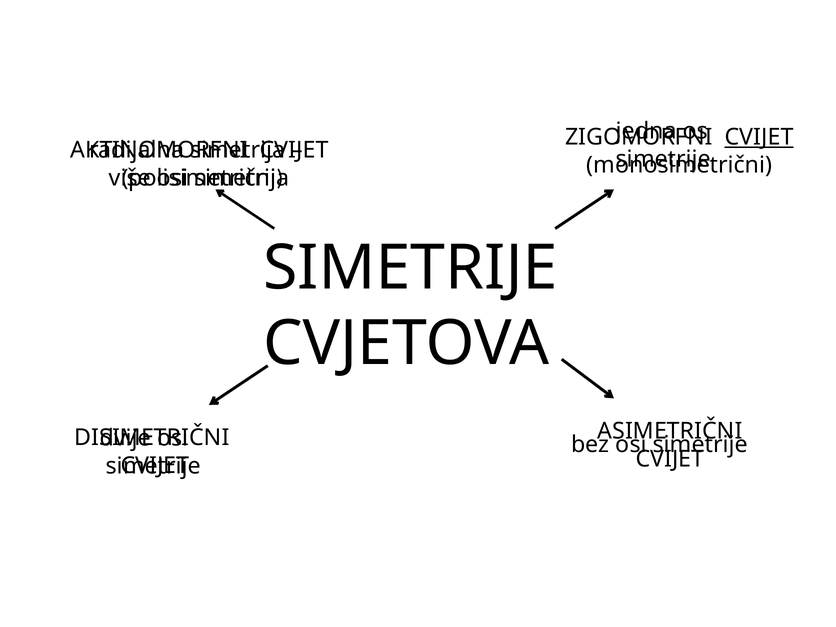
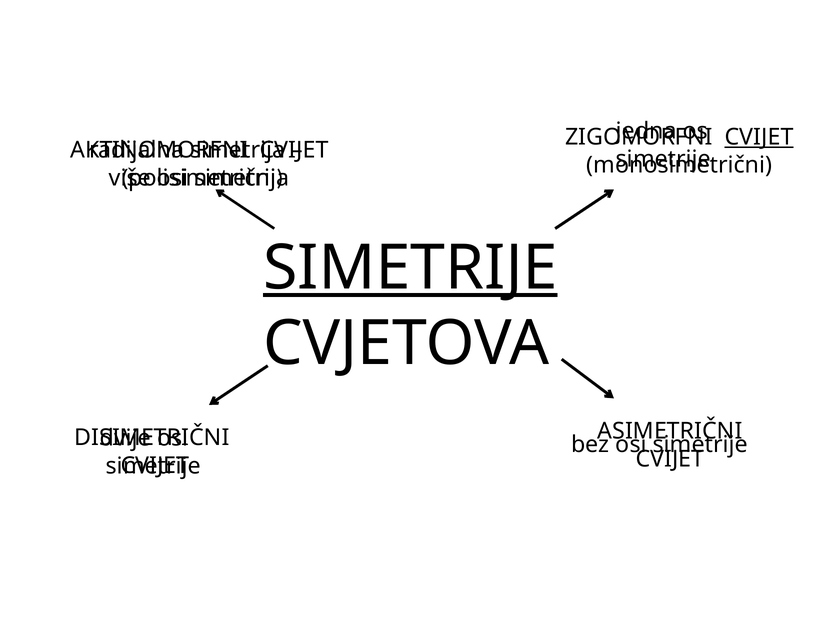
SIMETRIJE underline: none -> present (410, 268)
